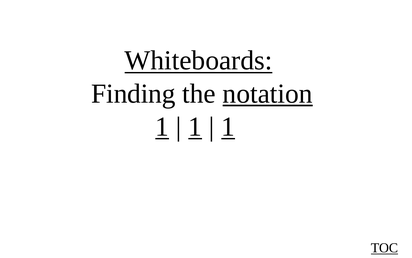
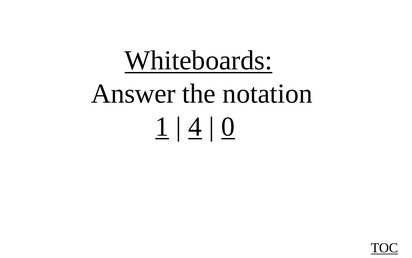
Finding: Finding -> Answer (133, 93)
notation underline: present -> none (268, 93)
1: 1 -> 4 (195, 126)
1: 1 -> 0 (228, 126)
